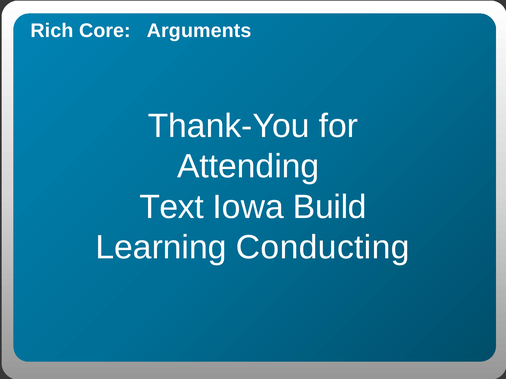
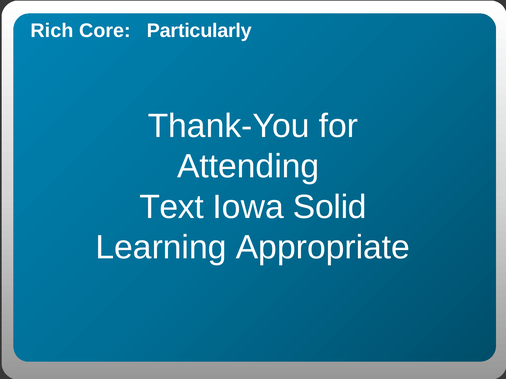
Arguments: Arguments -> Particularly (199, 31)
Build: Build -> Solid (330, 207)
Conducting: Conducting -> Appropriate (323, 248)
